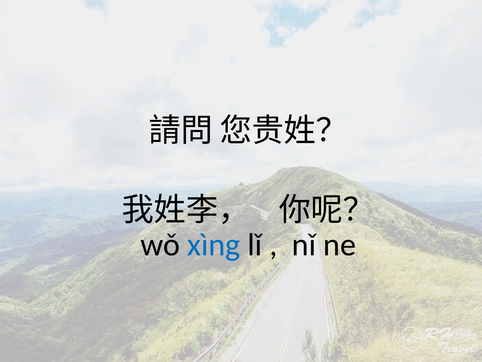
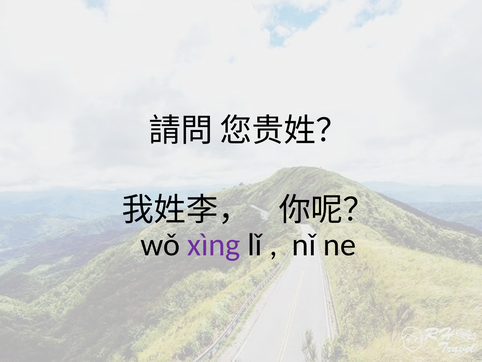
xìng colour: blue -> purple (214, 245)
